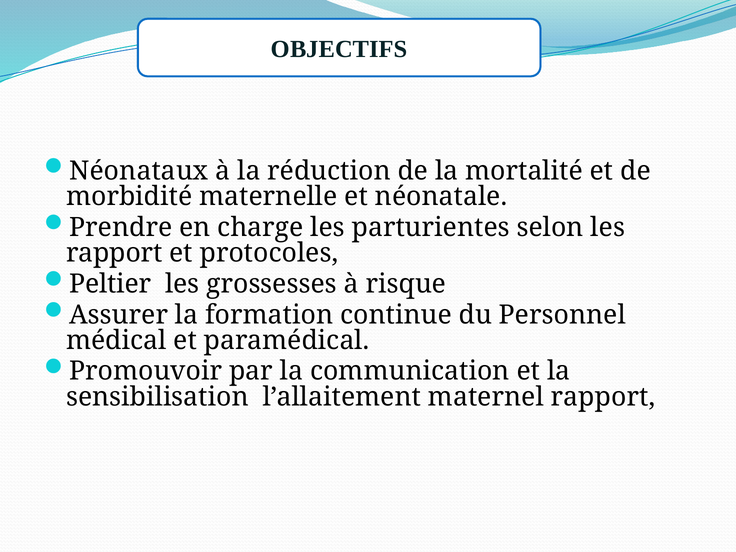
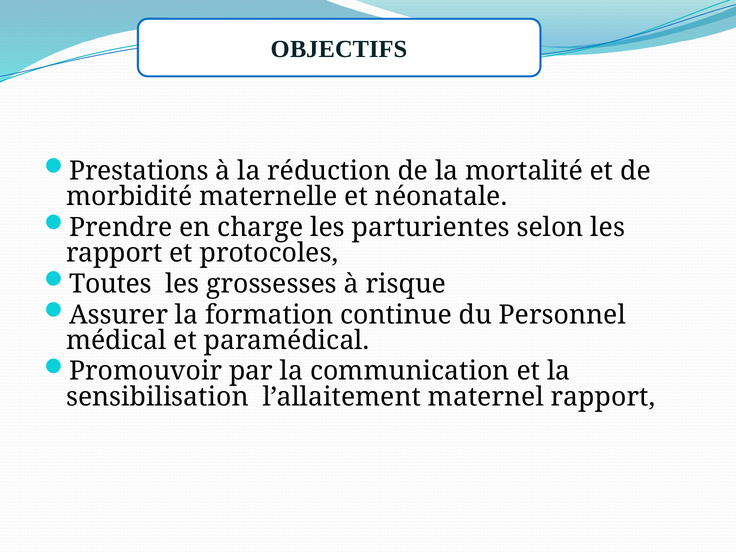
Néonataux: Néonataux -> Prestations (139, 171)
Peltier: Peltier -> Toutes (110, 284)
